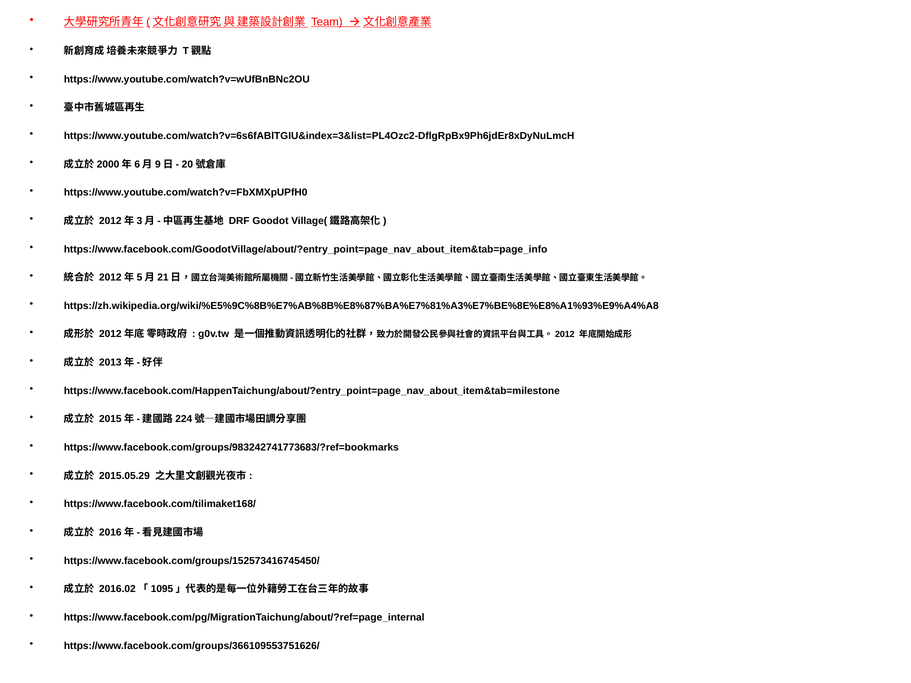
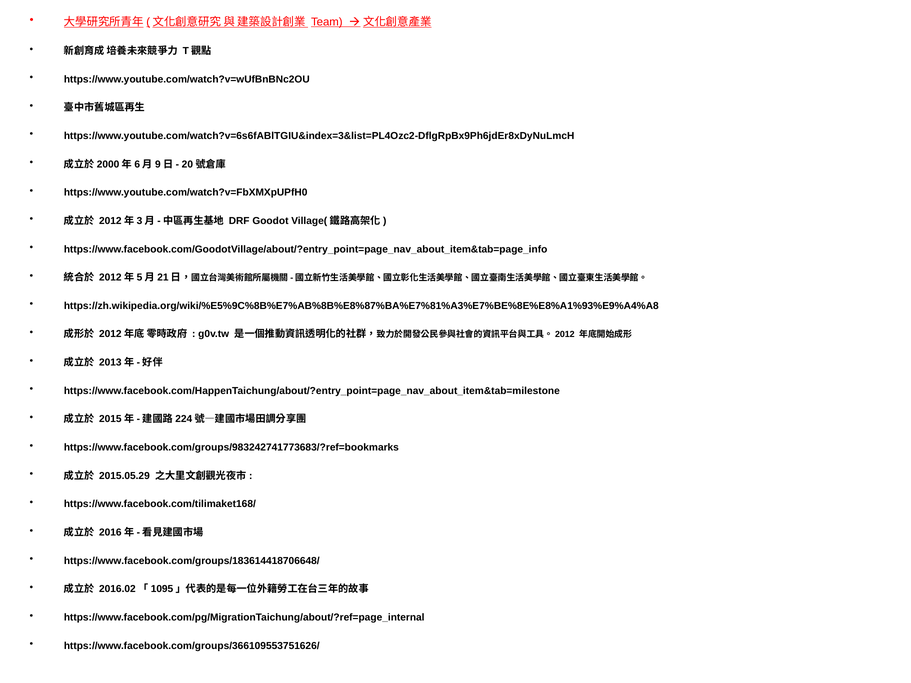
https://www.facebook.com/groups/152573416745450/: https://www.facebook.com/groups/152573416745450/ -> https://www.facebook.com/groups/183614418706648/ (192, 561)
